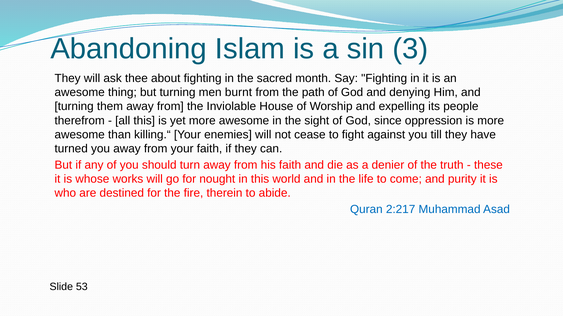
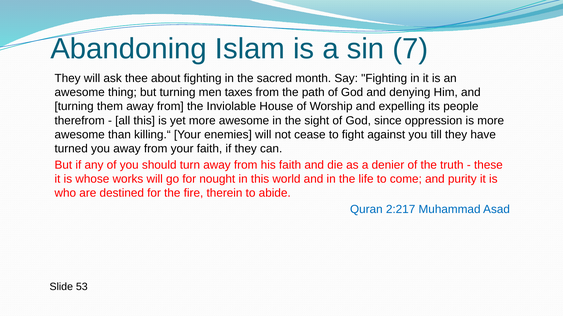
3: 3 -> 7 (410, 49)
burnt: burnt -> taxes (239, 93)
